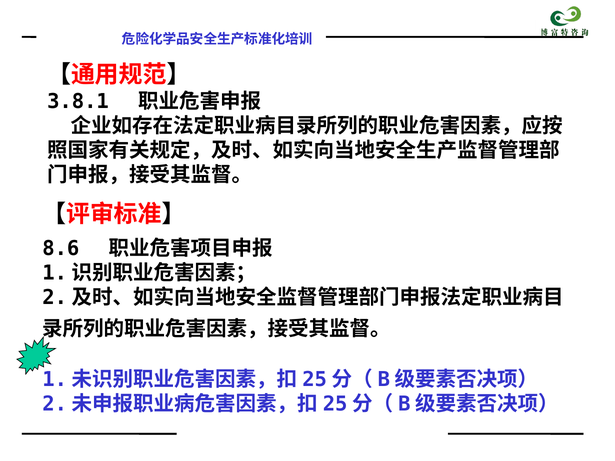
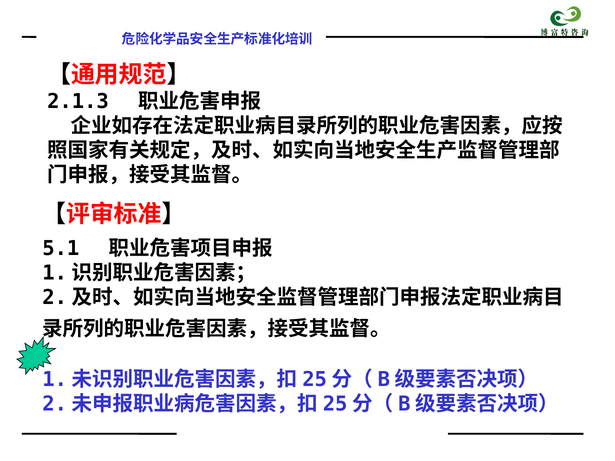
3.8.1: 3.8.1 -> 2.1.3 (78, 101)
8.6: 8.6 -> 5.1 (61, 248)
